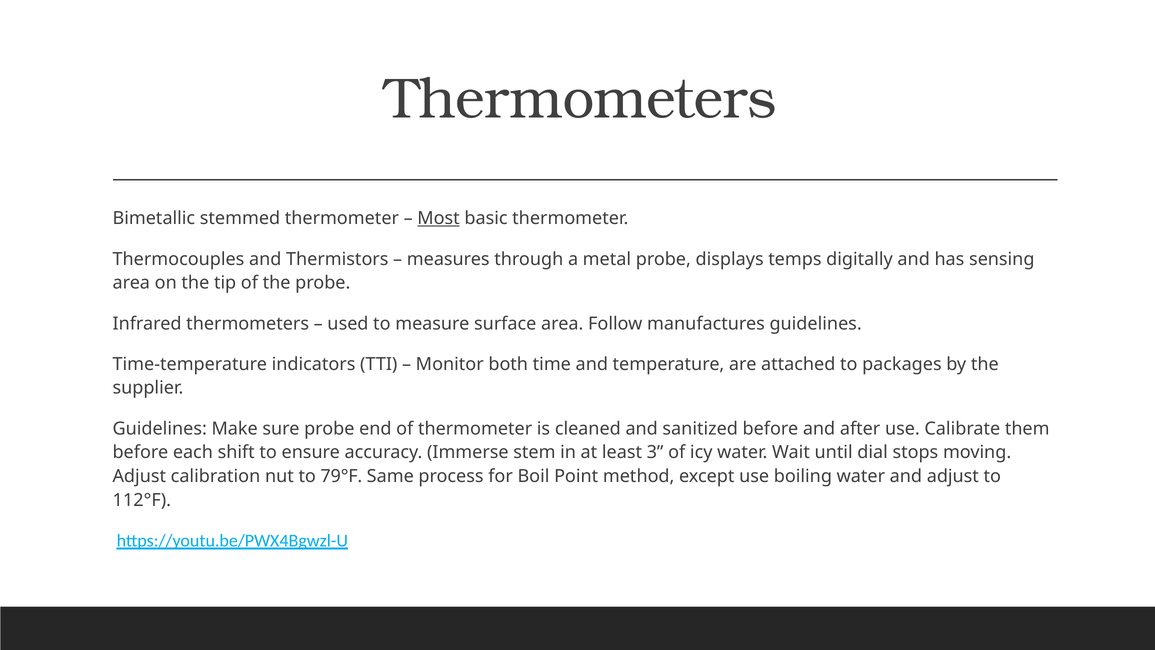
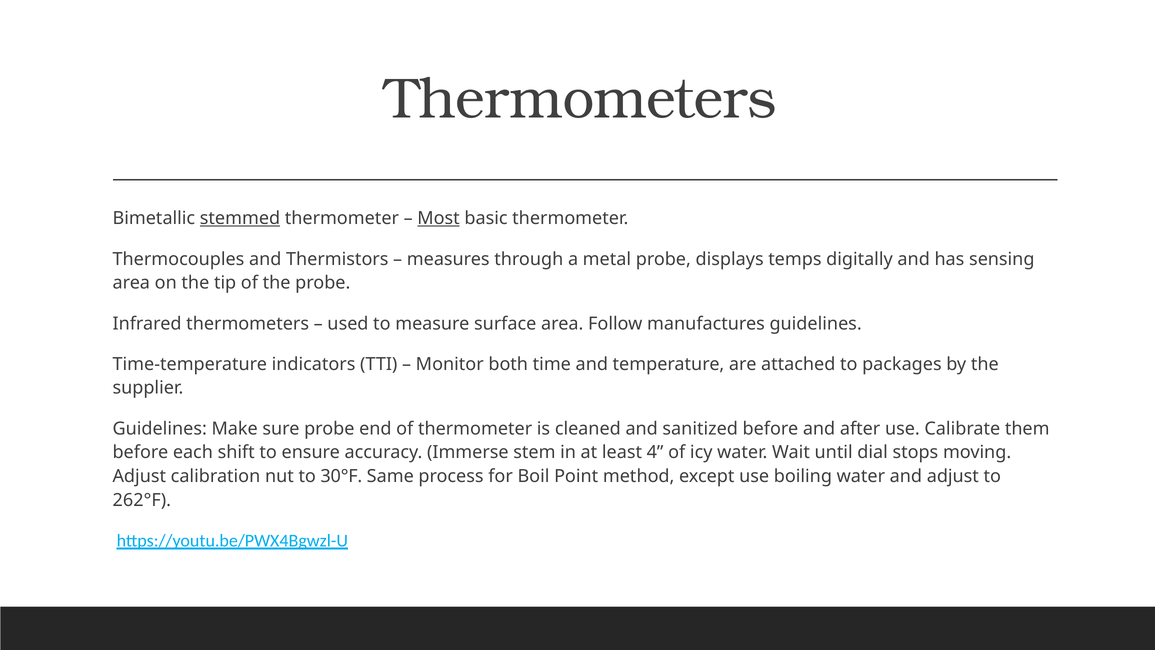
stemmed underline: none -> present (240, 218)
3: 3 -> 4 (655, 452)
79°F: 79°F -> 30°F (341, 476)
112°F: 112°F -> 262°F (142, 500)
